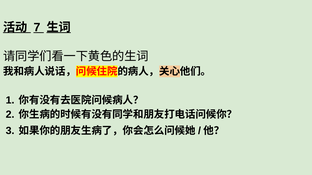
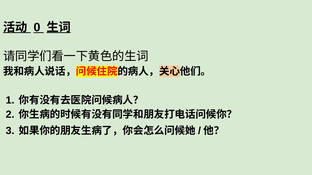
7: 7 -> 0 (37, 27)
